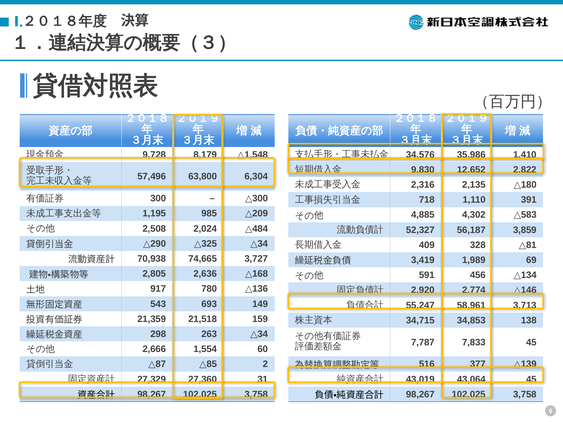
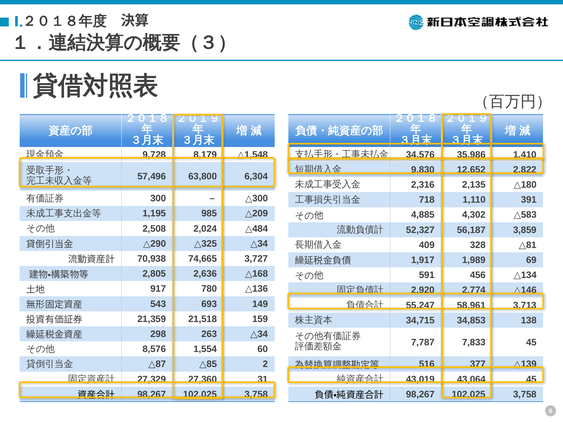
3,419: 3,419 -> 1,917 (423, 260)
2,666: 2,666 -> 8,576 (154, 349)
